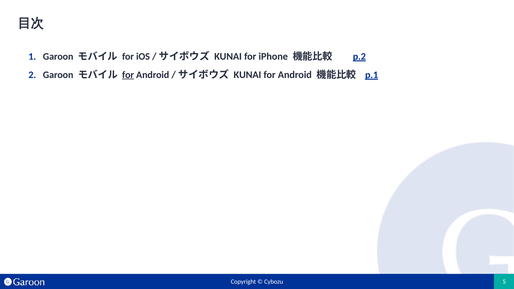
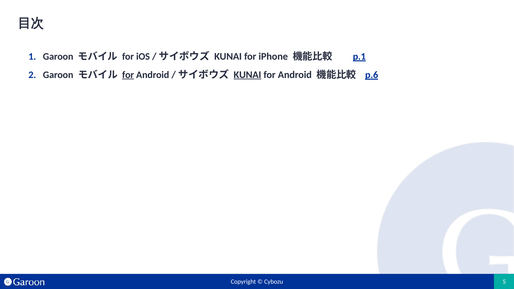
p.2: p.2 -> p.1 (359, 57)
KUNAI underline: none -> present (247, 75)
p.1: p.1 -> p.6 (372, 75)
